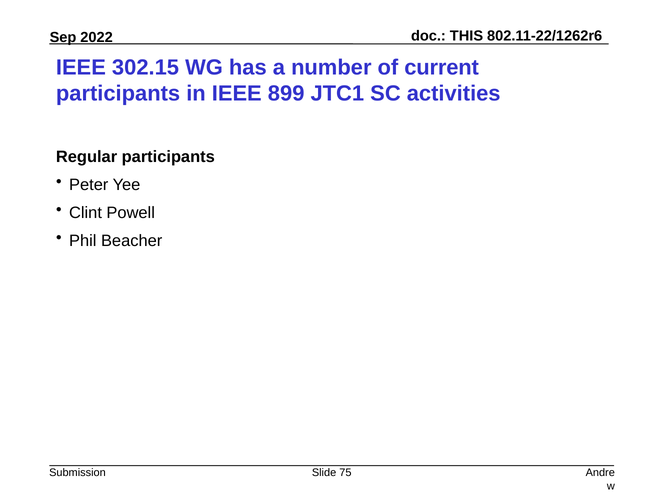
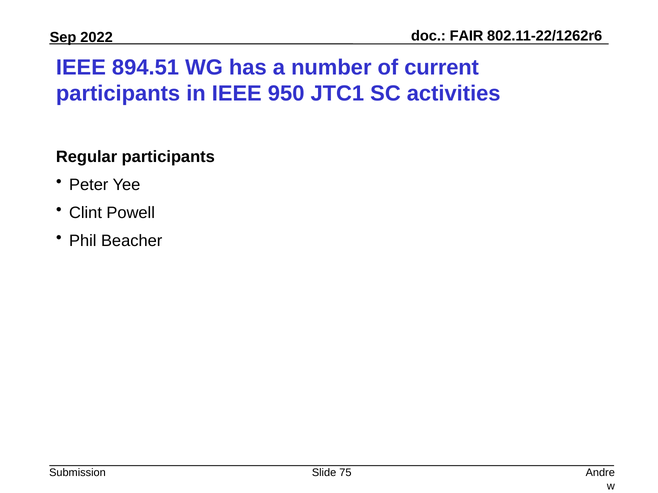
THIS: THIS -> FAIR (467, 36)
302.15: 302.15 -> 894.51 (146, 67)
899: 899 -> 950 (286, 94)
